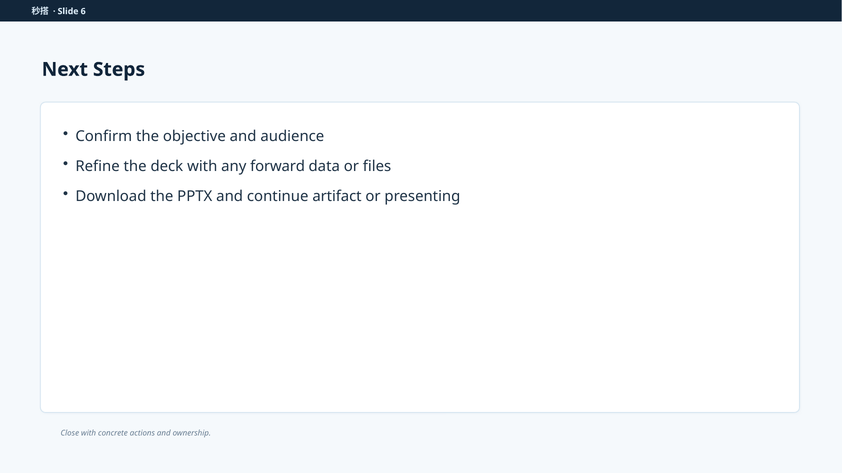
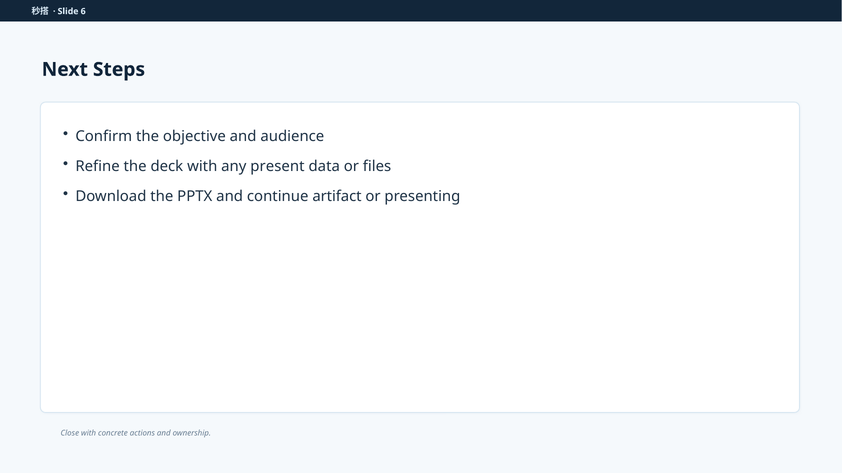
forward: forward -> present (277, 166)
